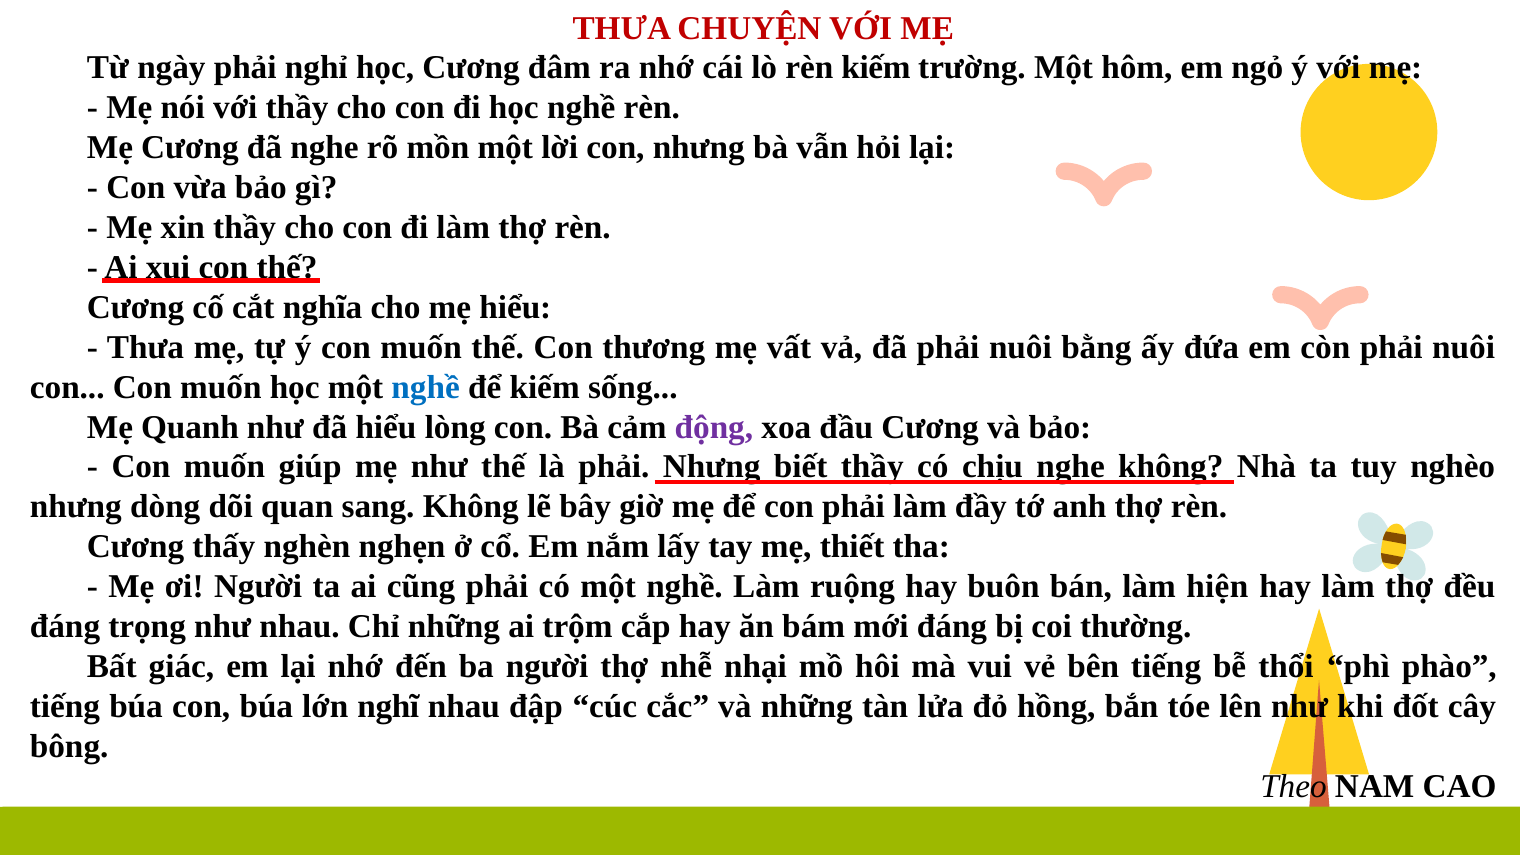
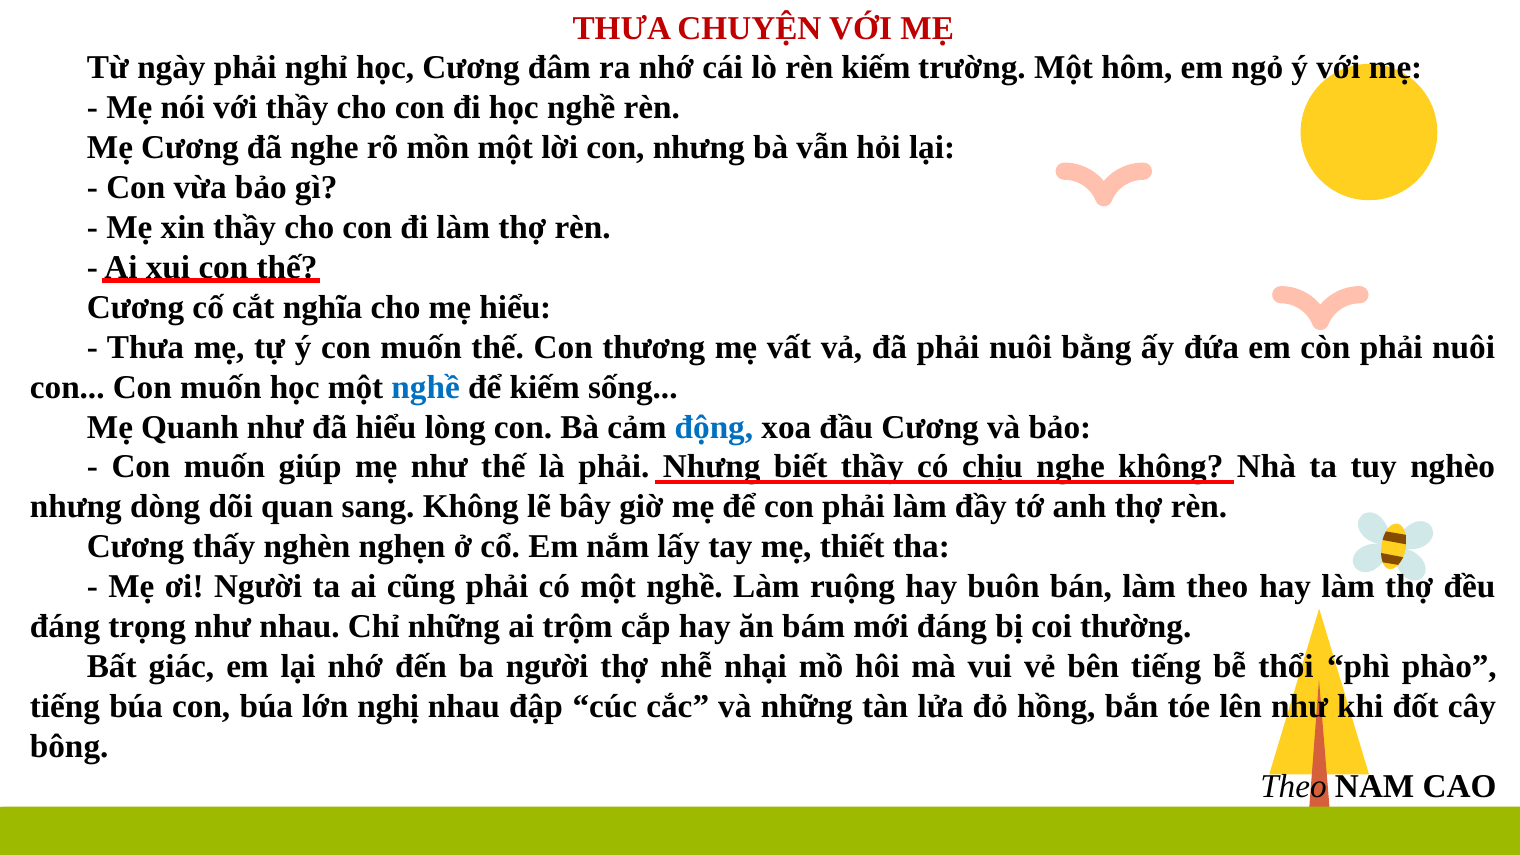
động colour: purple -> blue (714, 427)
làm hiện: hiện -> theo (1217, 587)
nghĩ: nghĩ -> nghị (388, 706)
